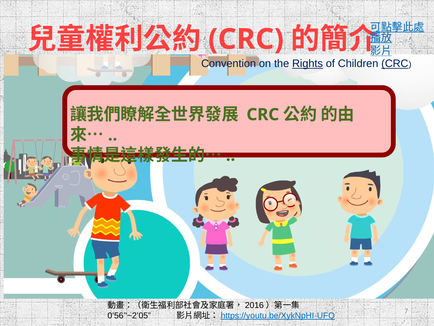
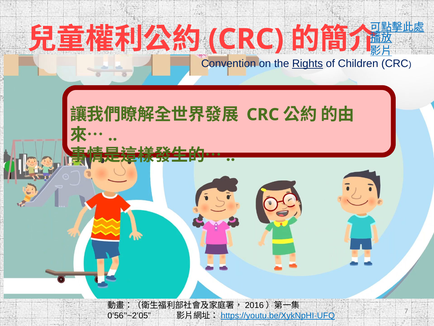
CRC underline: present -> none (395, 64)
